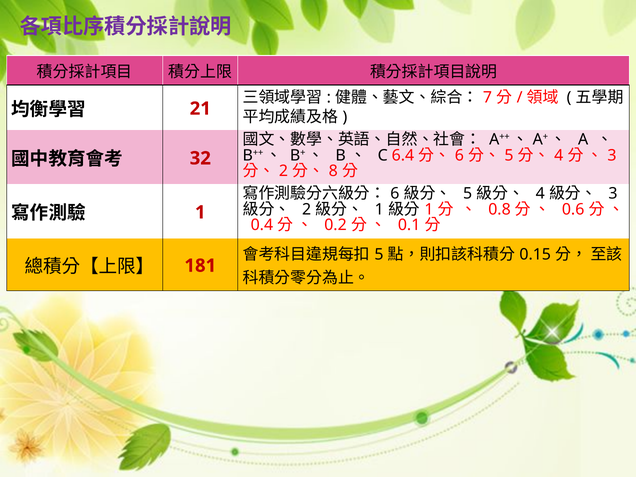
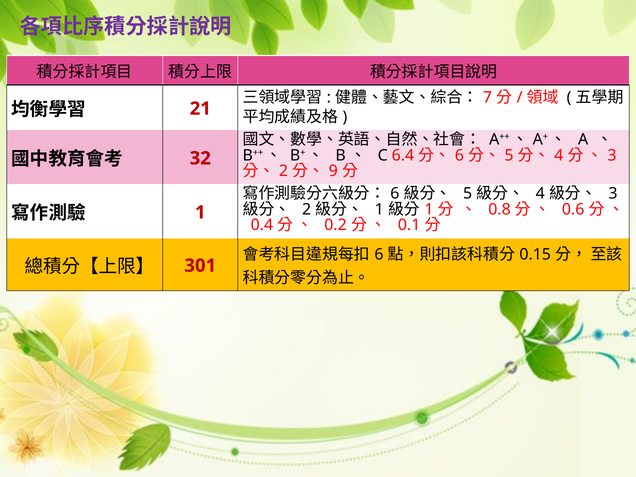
8: 8 -> 9 (333, 171)
5: 5 -> 6 (379, 255)
181: 181 -> 301 (200, 266)
